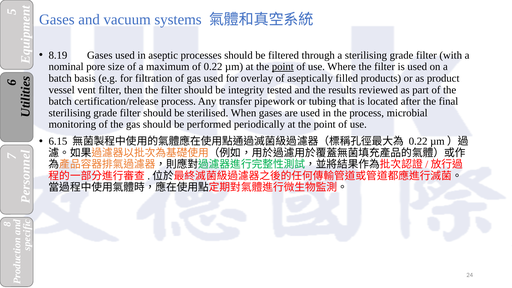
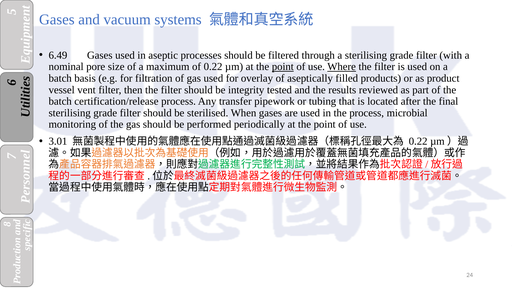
8.19: 8.19 -> 6.49 (58, 55)
Where underline: none -> present (342, 67)
6.15: 6.15 -> 3.01 (58, 141)
